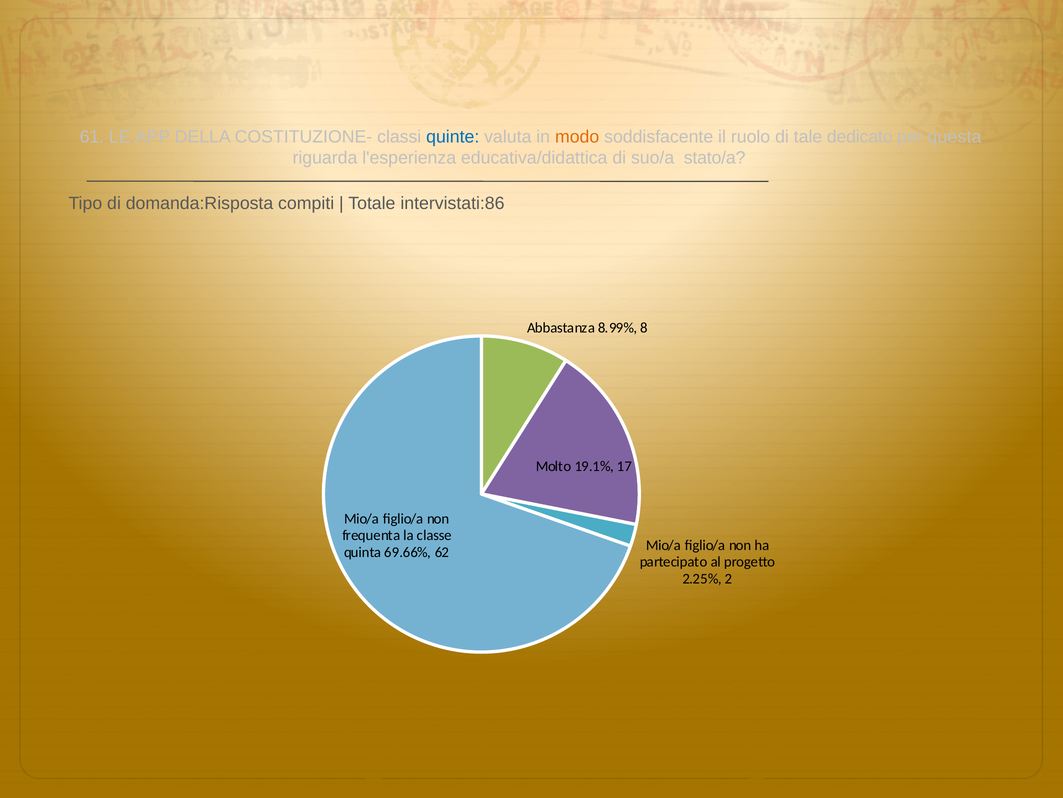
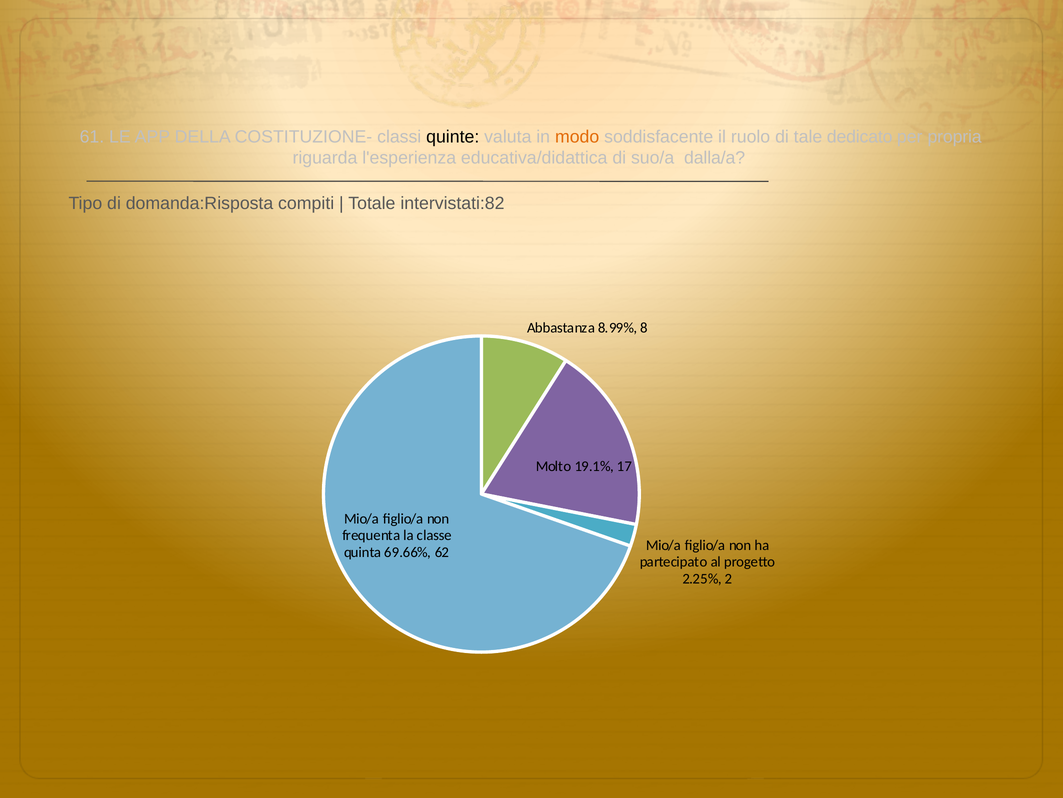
quinte colour: blue -> black (453, 137)
questa: questa -> propria (955, 137)
stato/a: stato/a -> dalla/a (715, 158)
intervistati:86: intervistati:86 -> intervistati:82 (452, 203)
